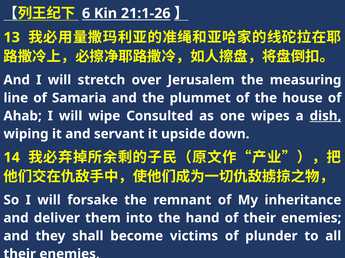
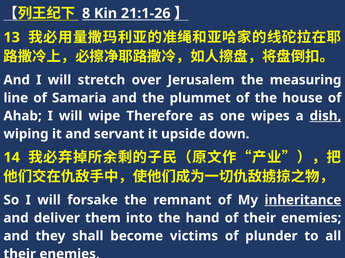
6: 6 -> 8 (86, 13)
Consulted: Consulted -> Therefore (160, 116)
inheritance underline: none -> present (303, 201)
